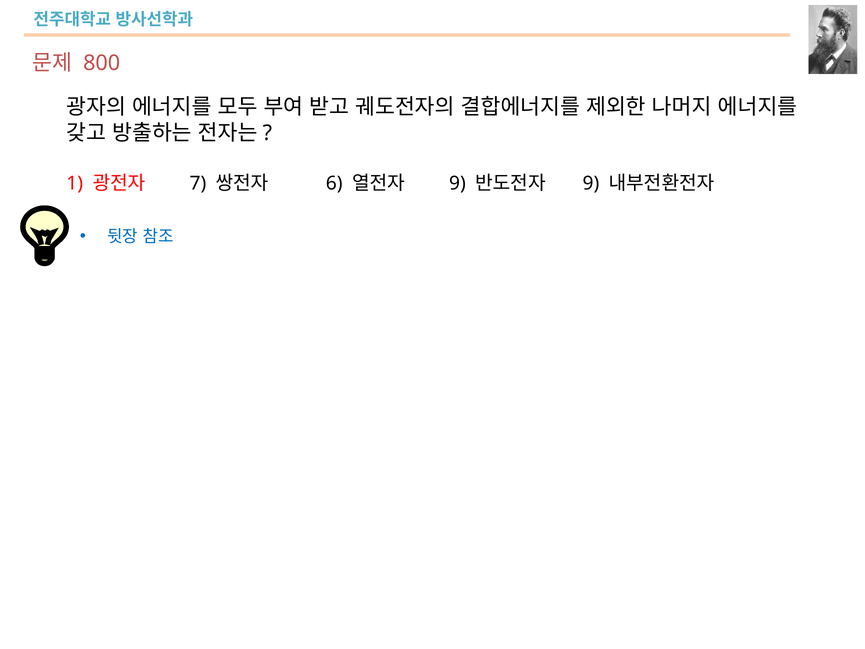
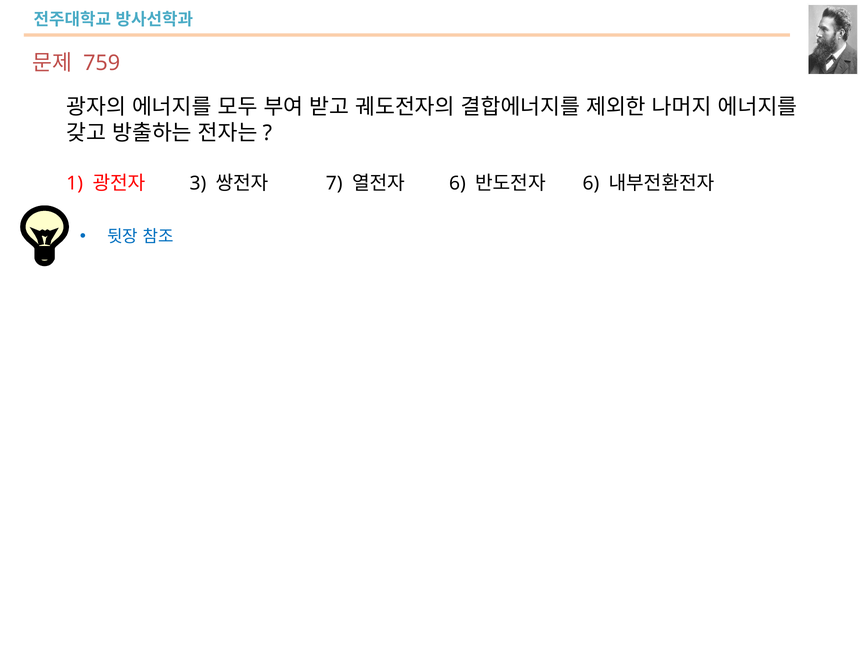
800: 800 -> 759 (102, 63)
7: 7 -> 3 (198, 183)
6: 6 -> 7 (334, 183)
9: 9 -> 6 (457, 183)
9: 9 -> 6 (591, 183)
